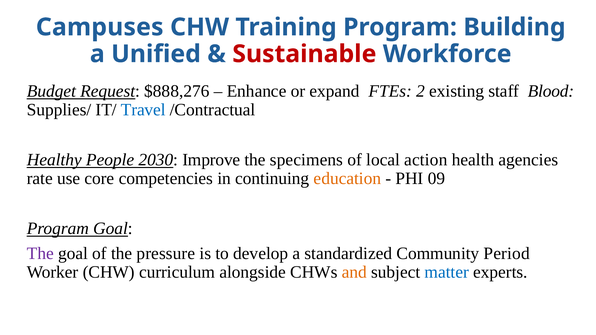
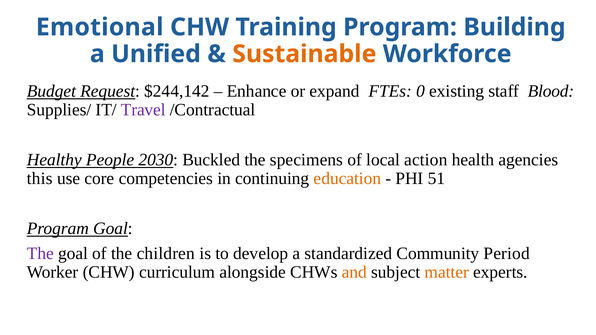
Campuses: Campuses -> Emotional (100, 27)
Sustainable colour: red -> orange (304, 54)
$888,276: $888,276 -> $244,142 (177, 91)
2: 2 -> 0 (420, 91)
Travel colour: blue -> purple (143, 110)
Improve: Improve -> Buckled (211, 160)
rate: rate -> this (40, 179)
09: 09 -> 51 (436, 179)
pressure: pressure -> children (166, 254)
matter colour: blue -> orange (447, 272)
